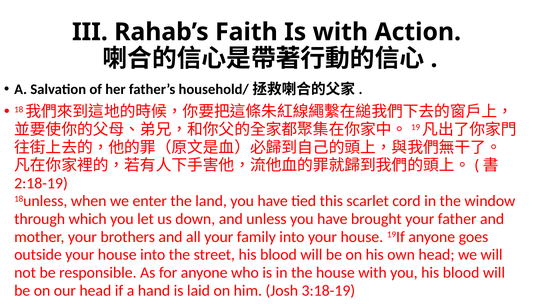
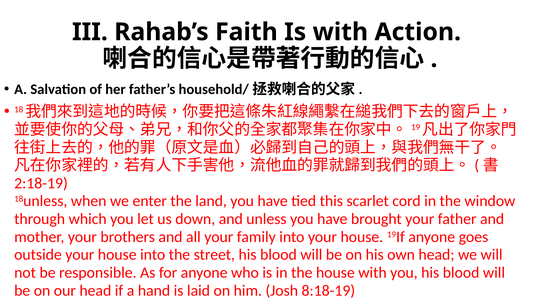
3:18-19: 3:18-19 -> 8:18-19 (328, 290)
